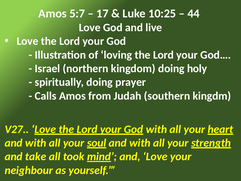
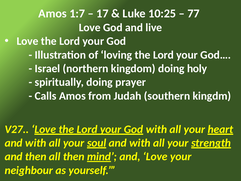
5:7: 5:7 -> 1:7 (77, 13)
44: 44 -> 77 (194, 13)
and take: take -> then (36, 156)
all took: took -> then (74, 156)
